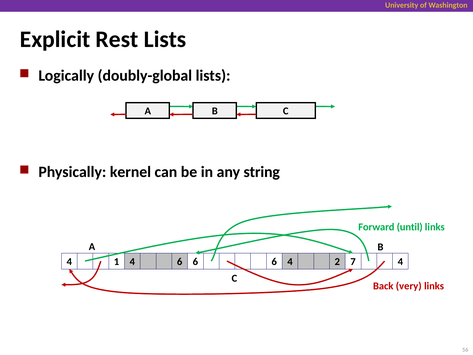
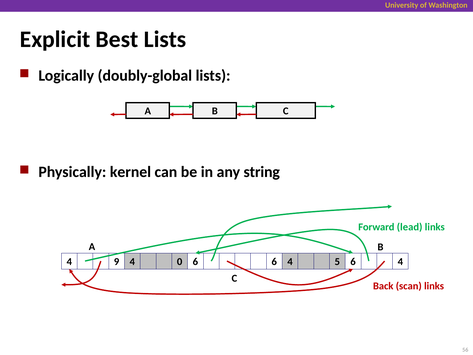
Rest: Rest -> Best (117, 39)
until: until -> lead (410, 227)
1: 1 -> 9 (117, 262)
4 6: 6 -> 0 (180, 262)
2: 2 -> 5 (337, 262)
7: 7 -> 6 (353, 262)
very: very -> scan (409, 286)
